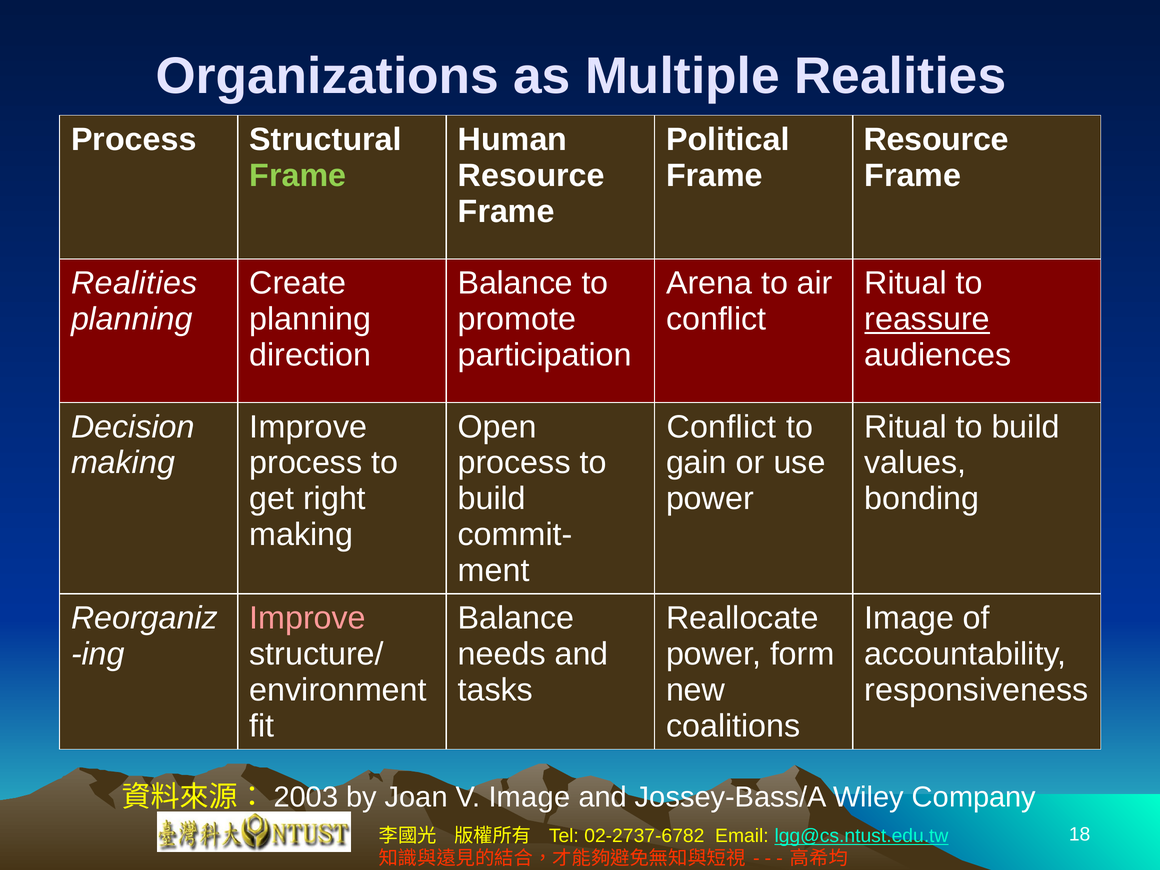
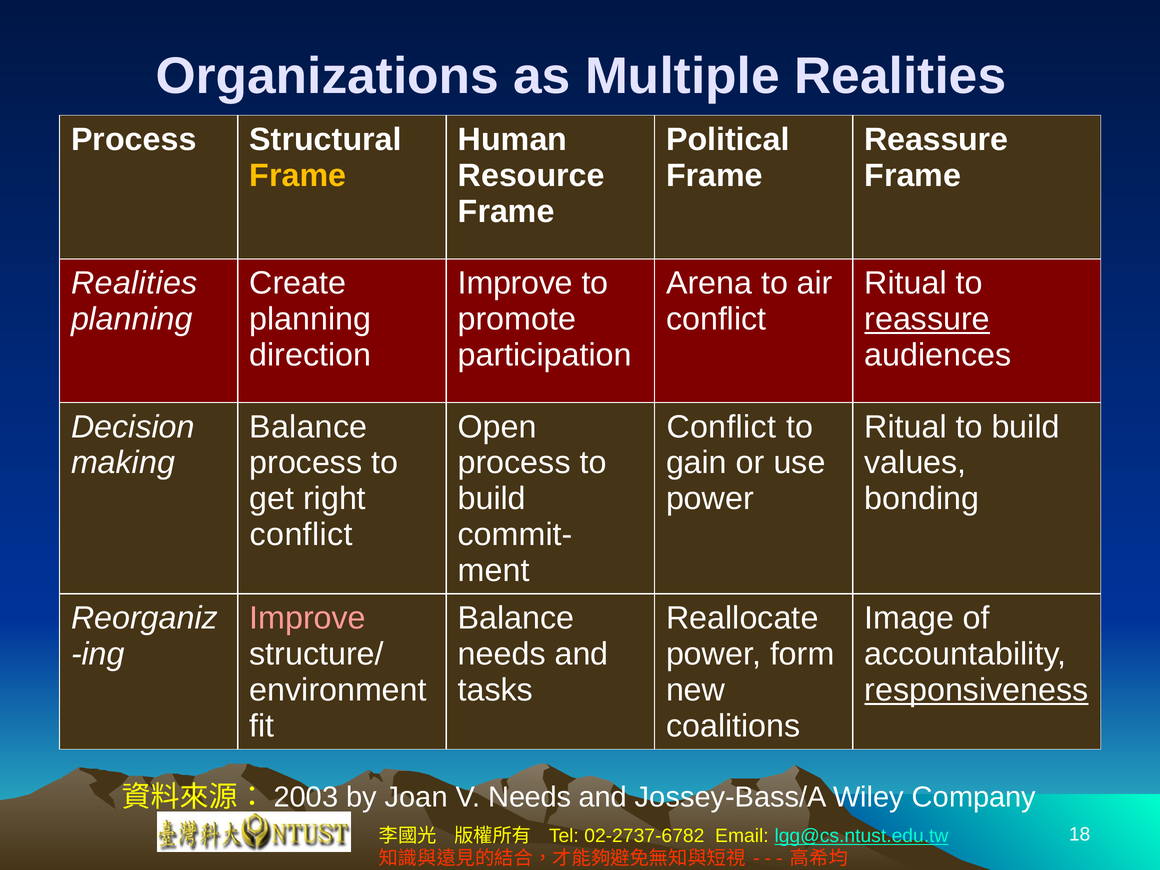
Resource: Resource -> Reassure (936, 140)
Frame colour: light green -> yellow (298, 175)
Balance: Balance -> Improve (515, 283)
Improve: Improve -> Balance (308, 427)
making: making -> conflict (301, 535)
responsiveness underline: none -> present (976, 690)
V Image: Image -> Needs (530, 797)
